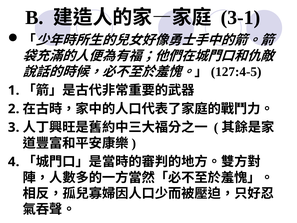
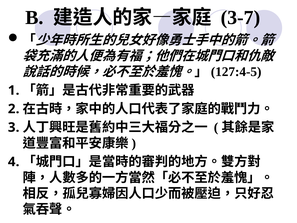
3-1: 3-1 -> 3-7 (240, 17)
